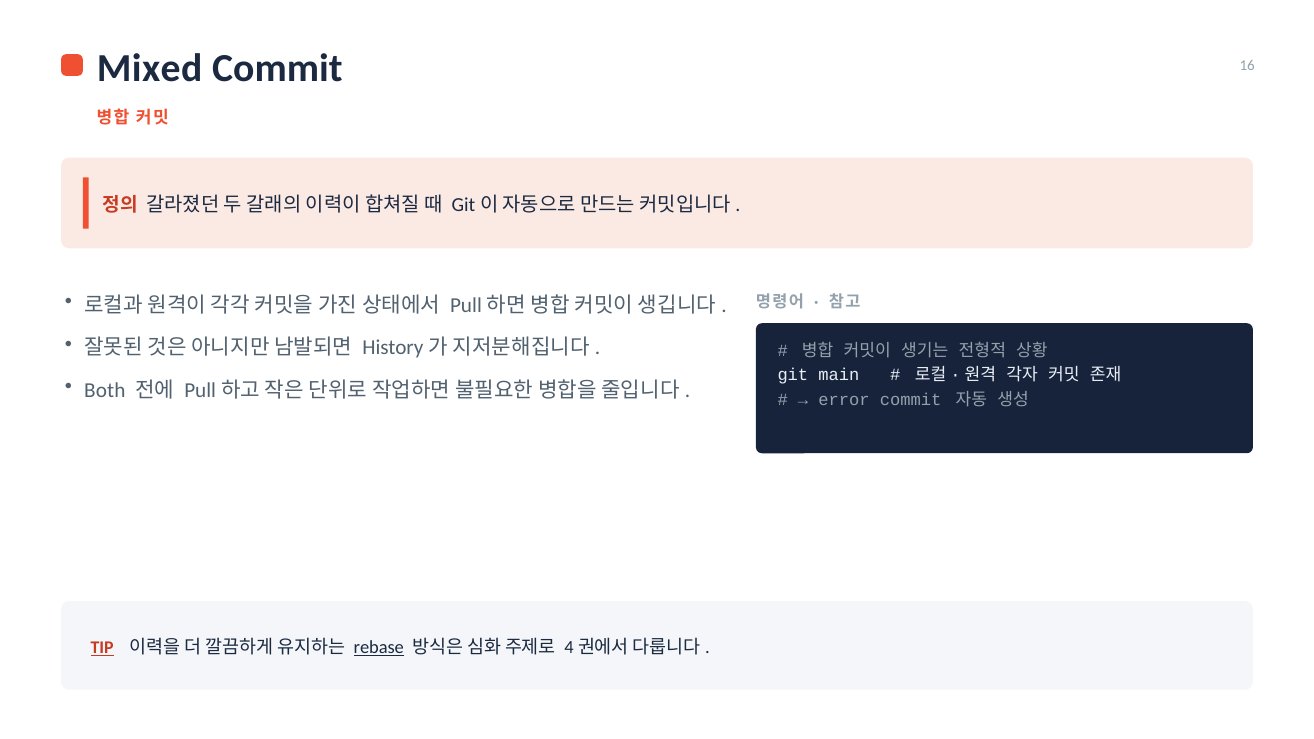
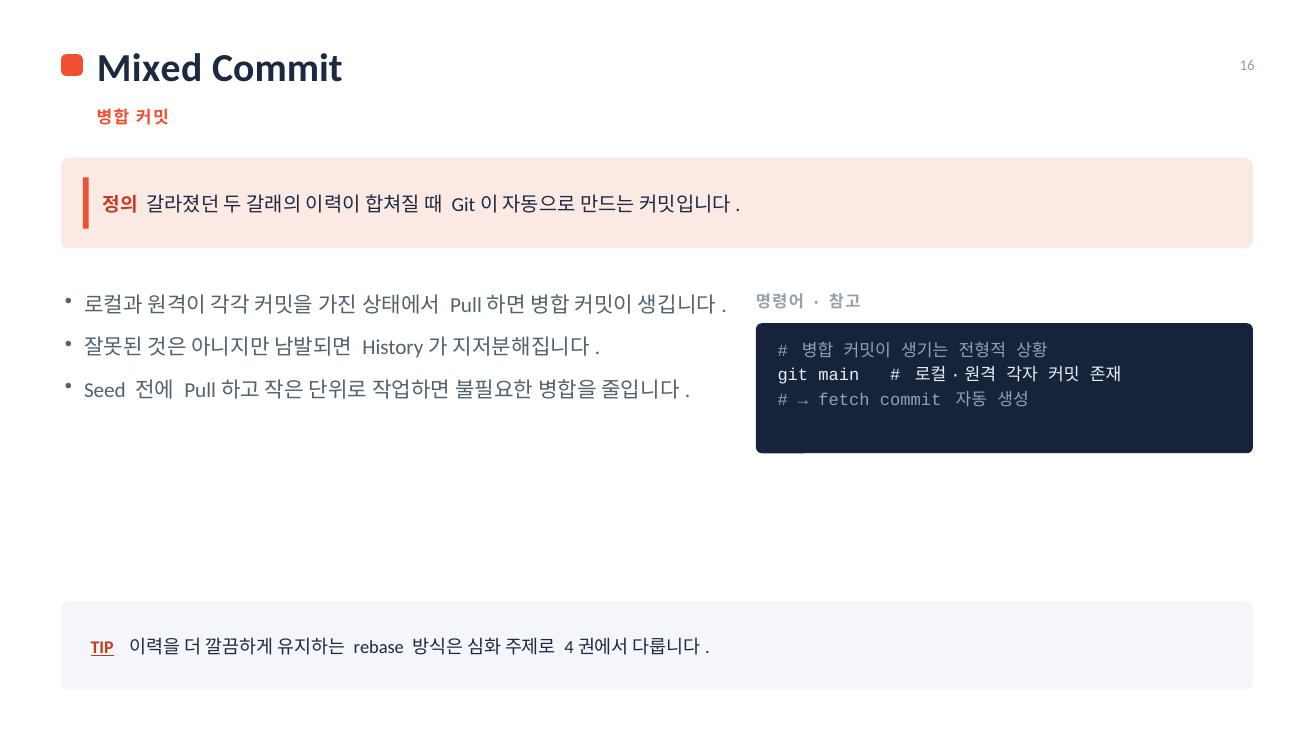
Both: Both -> Seed (105, 390)
error: error -> fetch (844, 400)
rebase underline: present -> none (379, 648)
